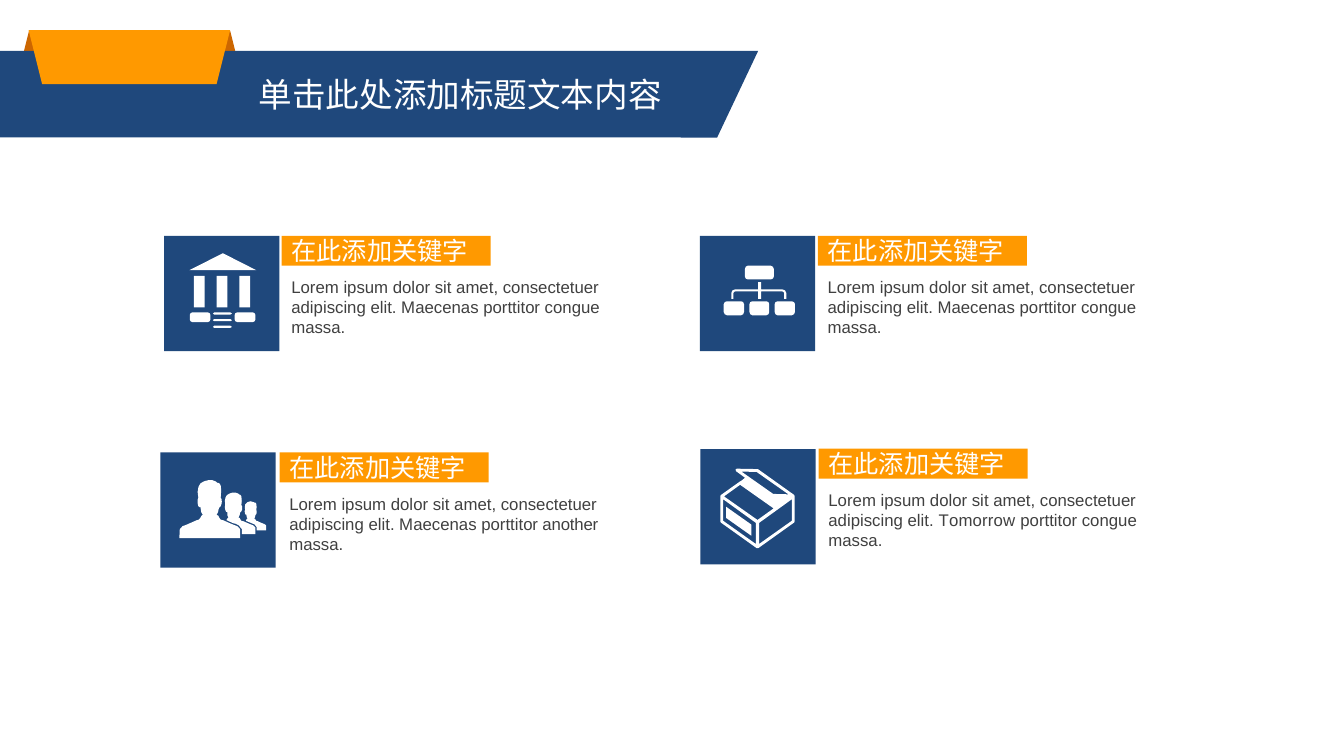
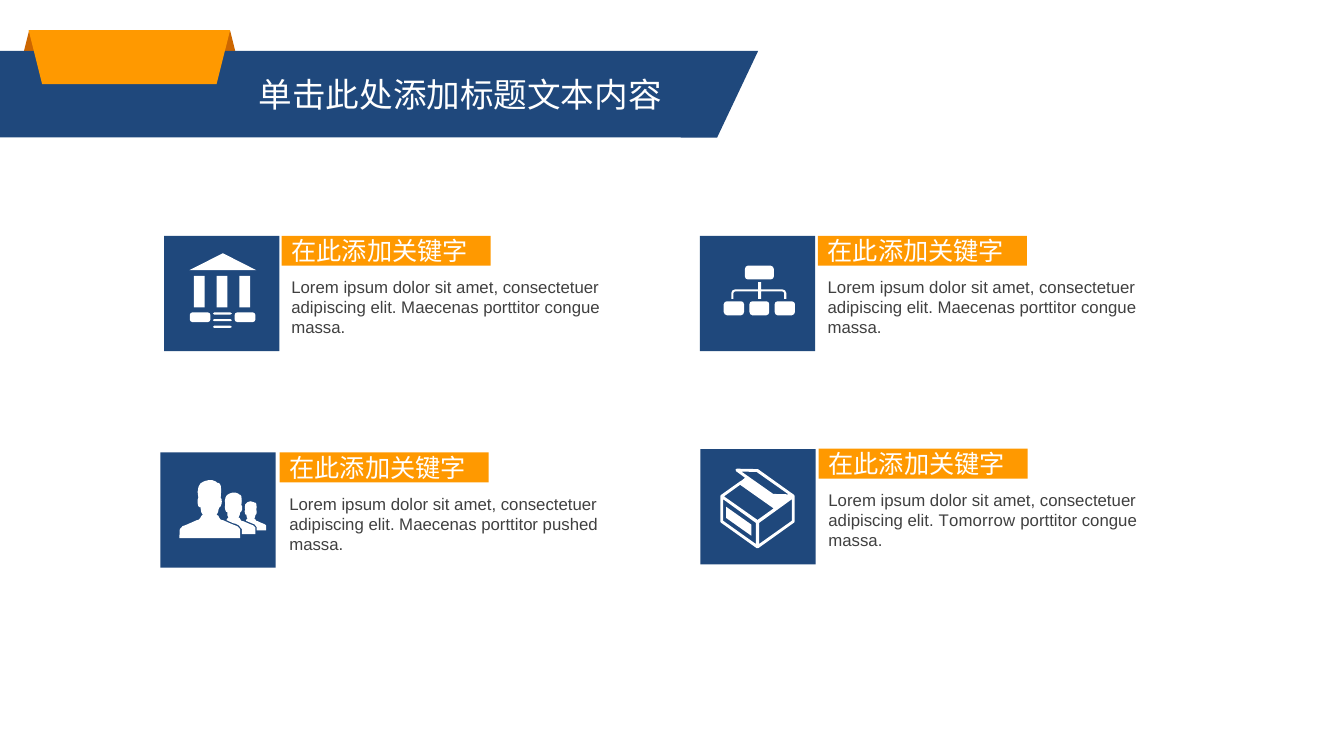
another: another -> pushed (570, 525)
